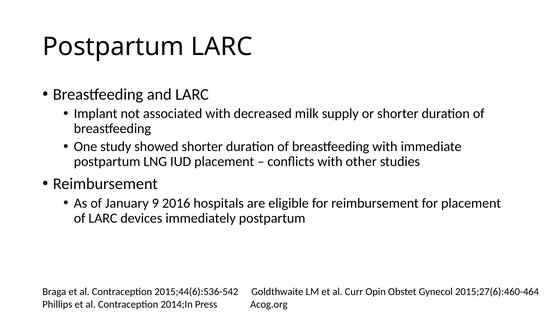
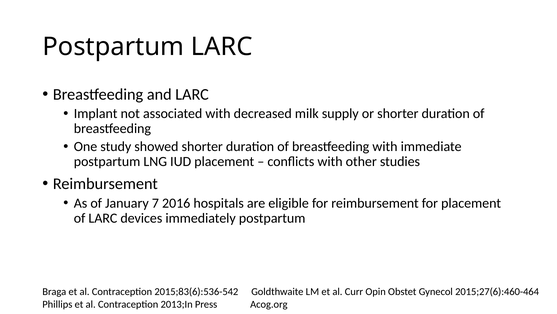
9: 9 -> 7 (155, 203)
2015;44(6):536-542: 2015;44(6):536-542 -> 2015;83(6):536-542 (196, 291)
2014;In: 2014;In -> 2013;In (177, 304)
